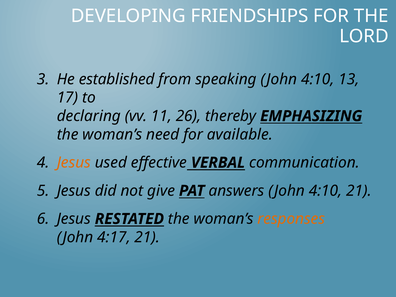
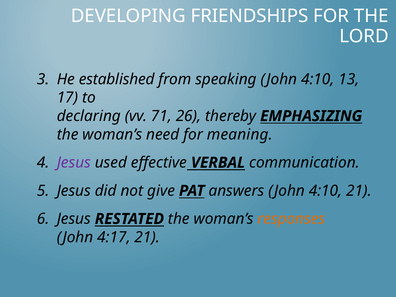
11: 11 -> 71 (161, 116)
available: available -> meaning (240, 135)
Jesus colour: orange -> purple (74, 163)
